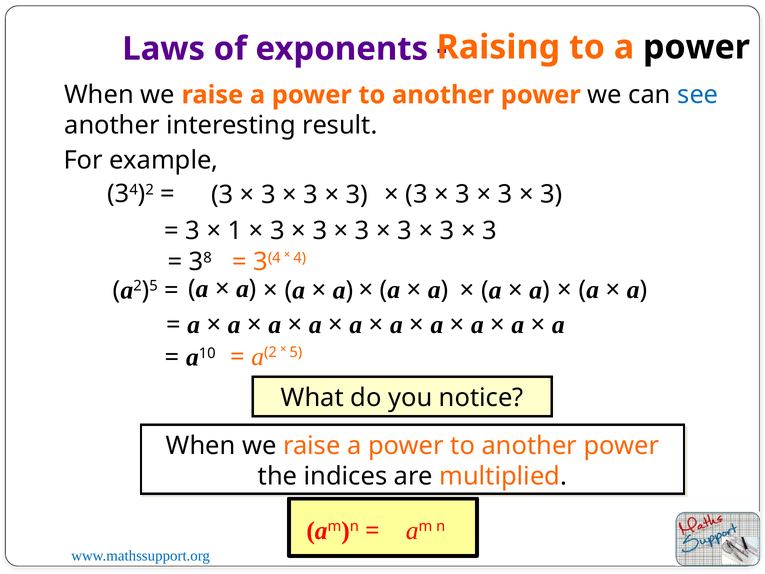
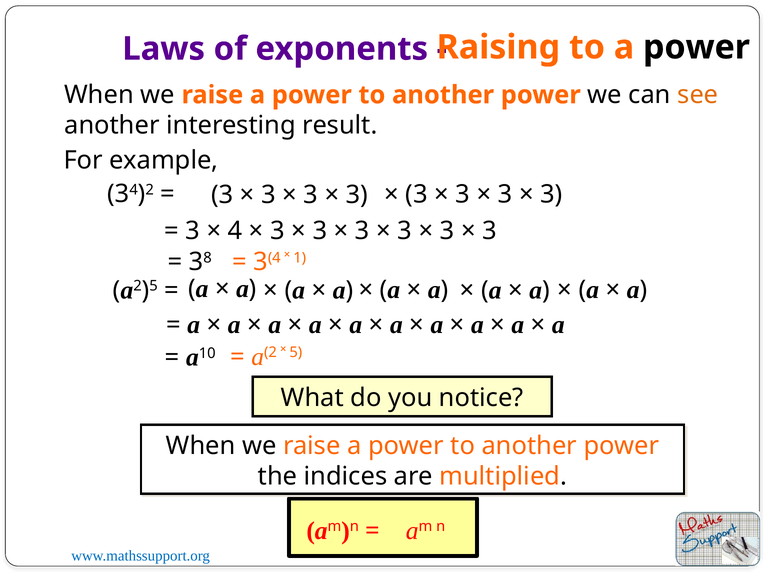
see colour: blue -> orange (698, 95)
1: 1 -> 4 (235, 231)
4: 4 -> 1 (300, 258)
